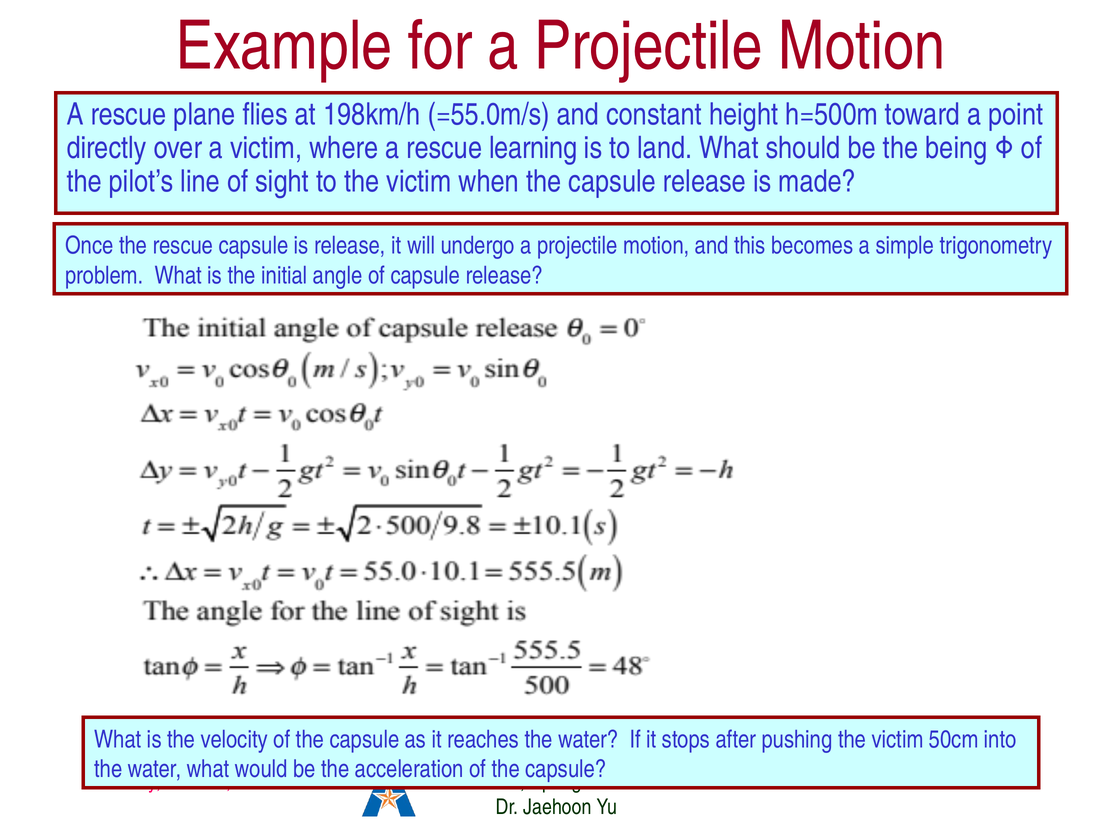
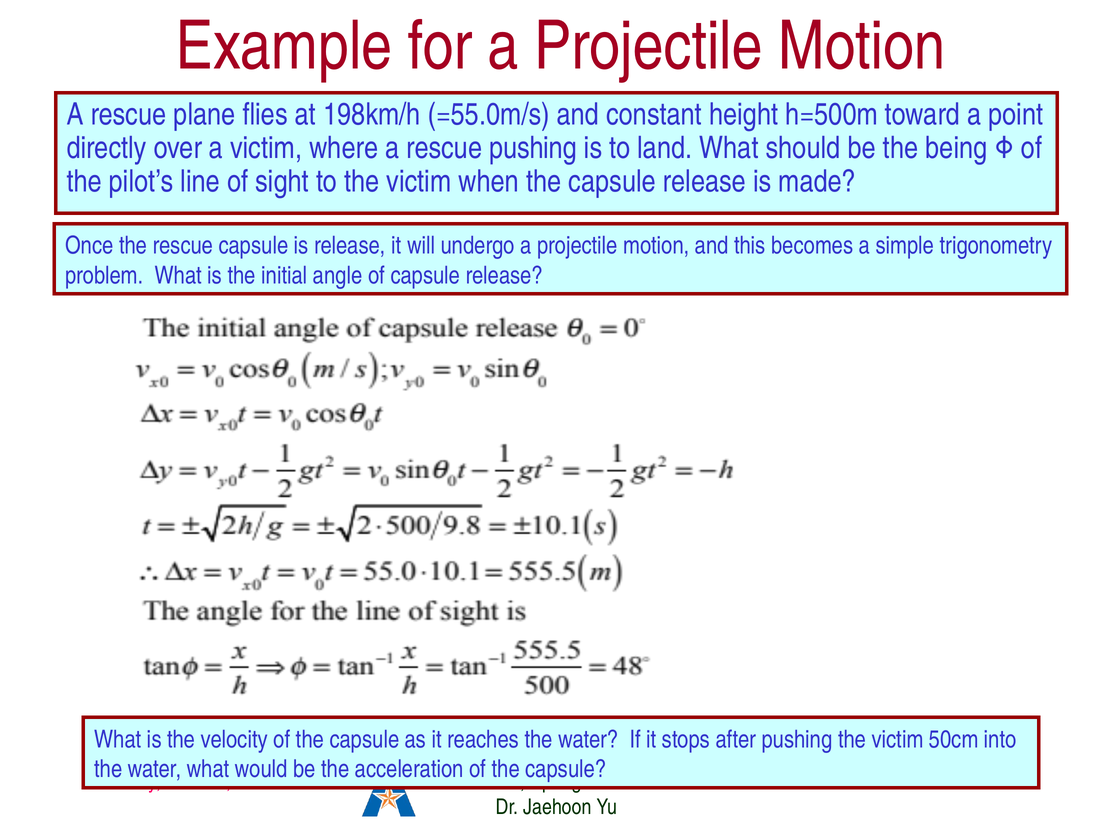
rescue learning: learning -> pushing (533, 148)
